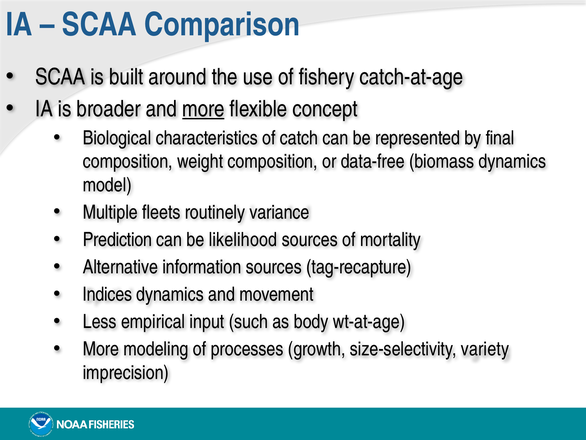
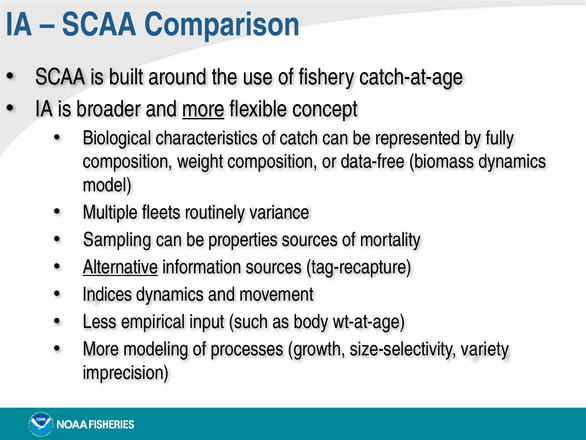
final: final -> fully (500, 138)
Prediction: Prediction -> Sampling (117, 239)
likelihood: likelihood -> properties (243, 239)
Alternative underline: none -> present (120, 267)
